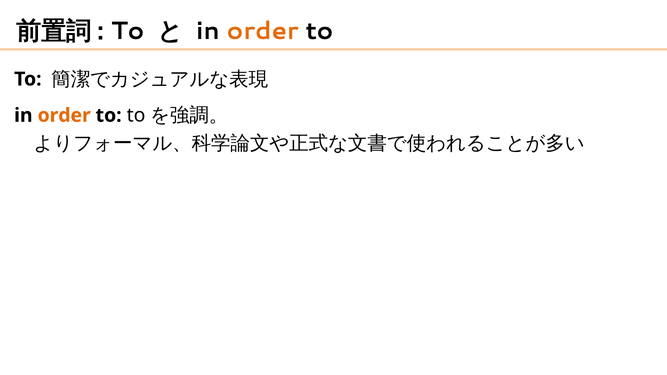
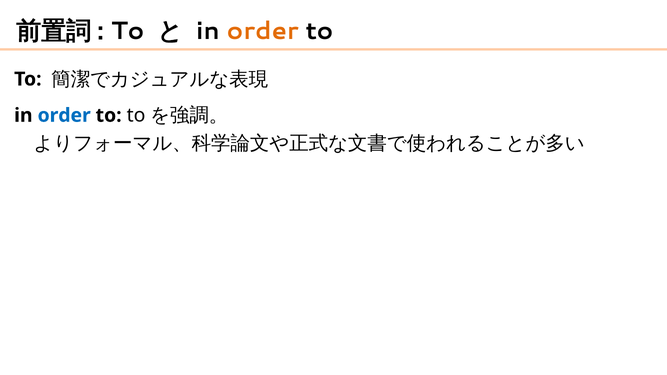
order colour: orange -> blue (64, 115)
